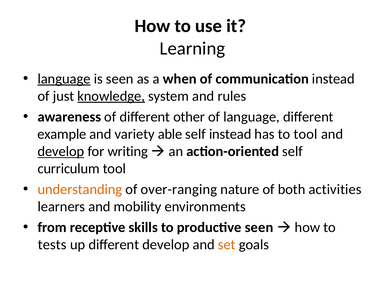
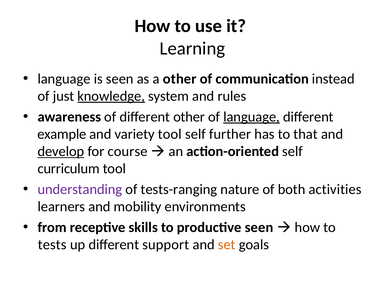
language underline: present -> none (64, 79)
a when: when -> other (180, 79)
language underline: none -> present (252, 117)
variety able: able -> tool (170, 134)
self instead: instead -> further (230, 134)
to tool: tool -> that (306, 134)
writing: writing -> course (128, 152)
understanding colour: orange -> purple (80, 190)
over-ranging: over-ranging -> tests-ranging (179, 190)
different develop: develop -> support (166, 245)
